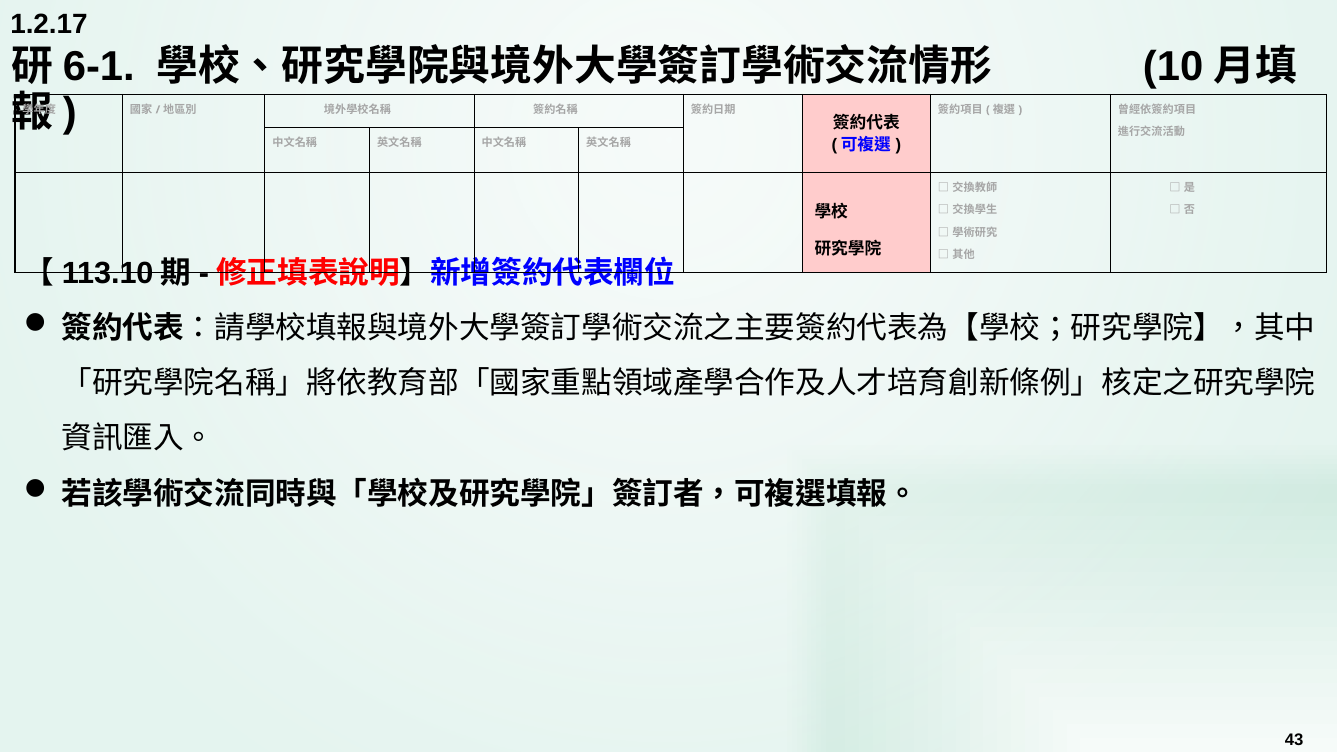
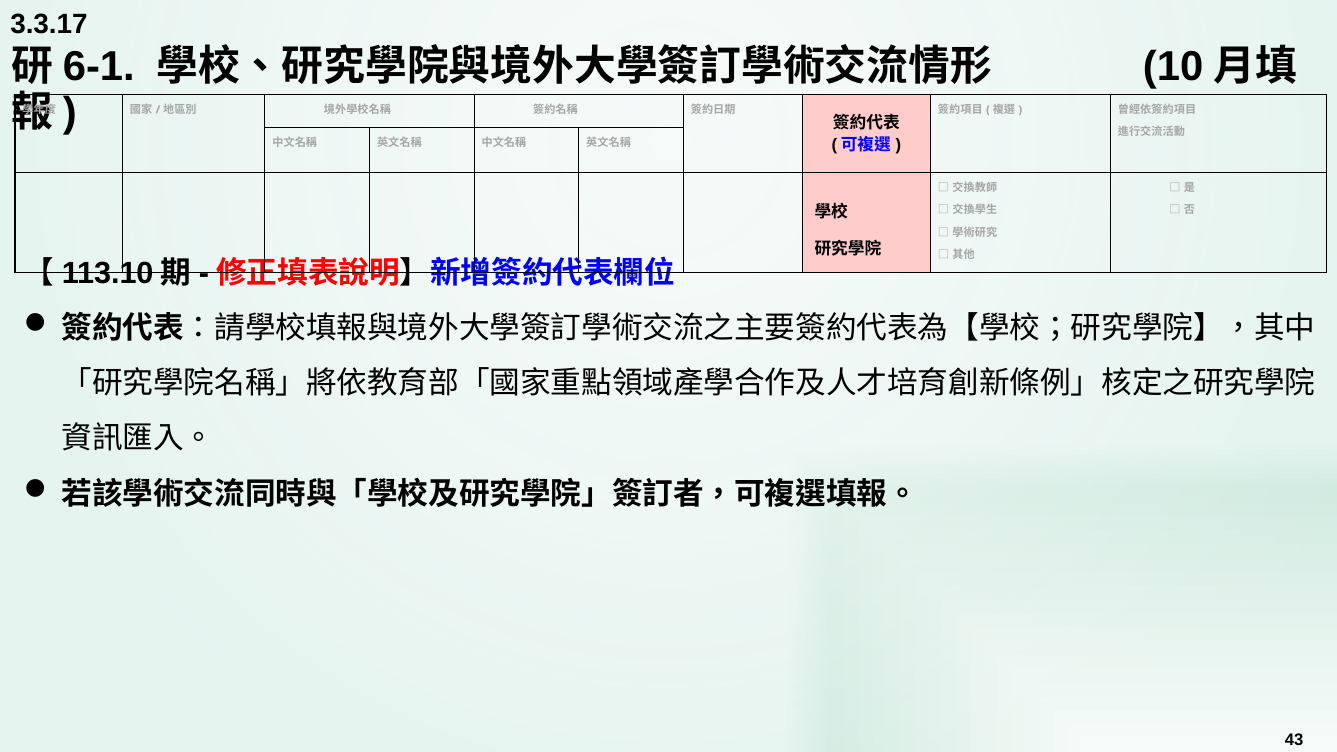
1.2.17: 1.2.17 -> 3.3.17 (49, 24)
